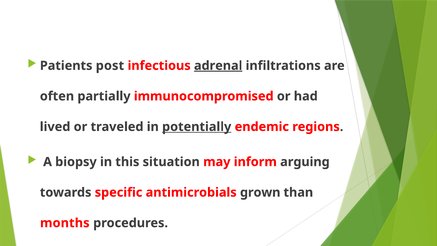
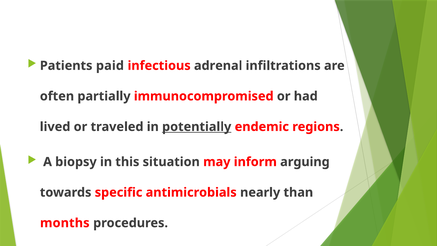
post: post -> paid (110, 66)
adrenal underline: present -> none (218, 66)
grown: grown -> nearly (260, 192)
